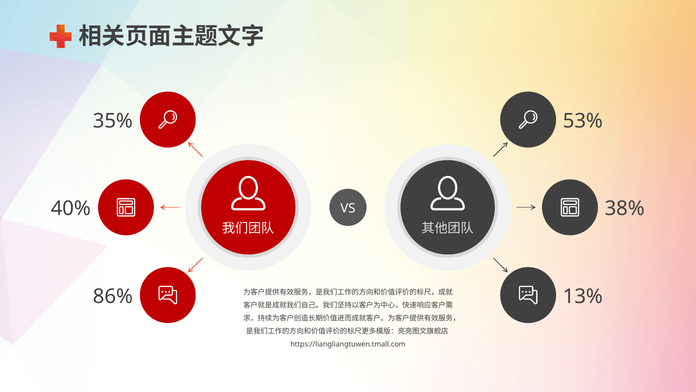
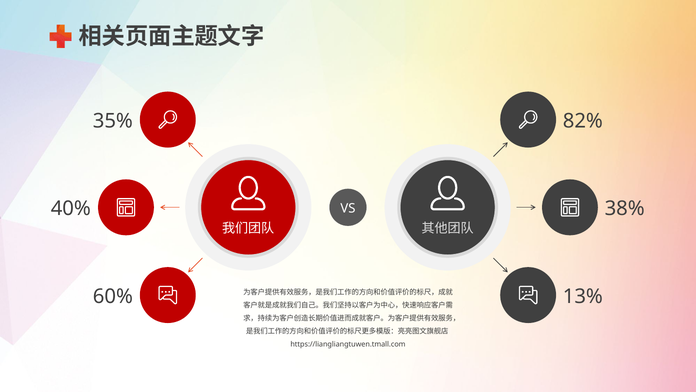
53%: 53% -> 82% (583, 121)
86%: 86% -> 60% (113, 296)
